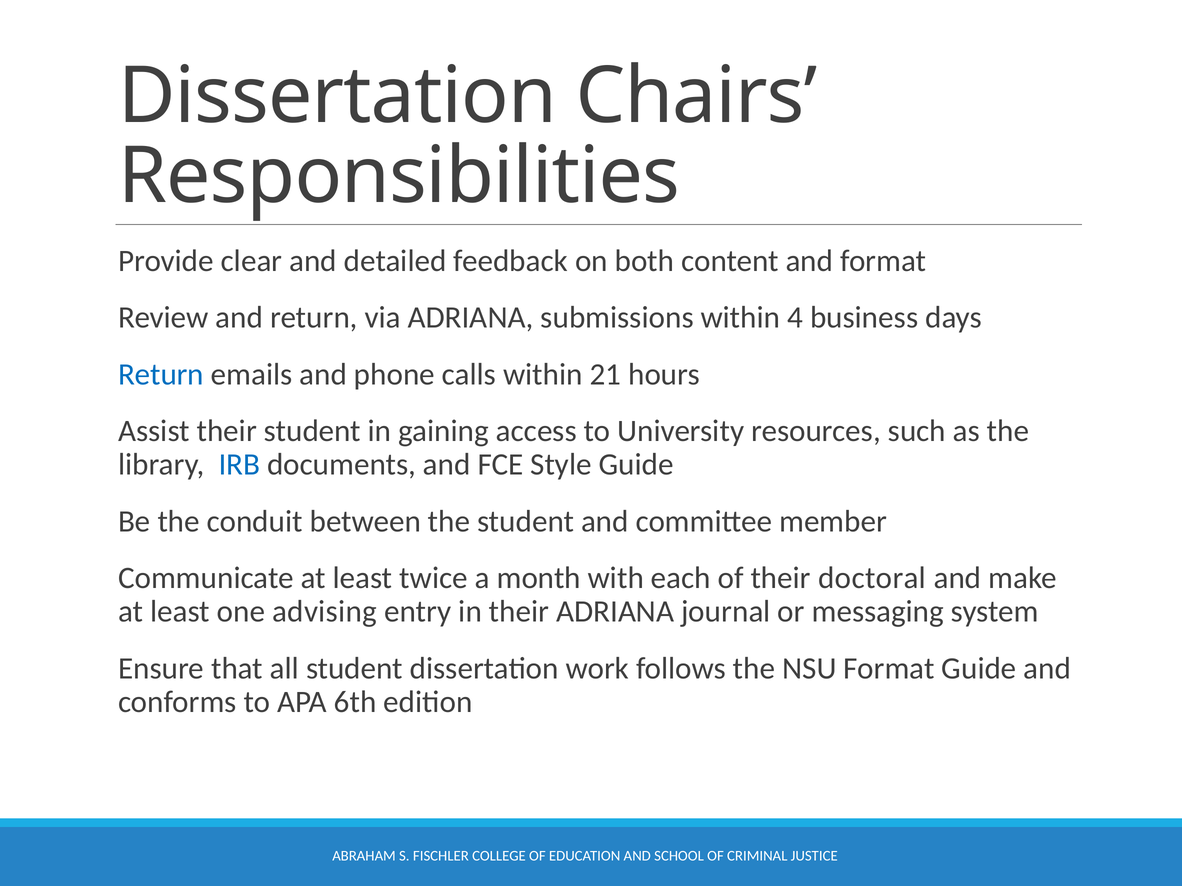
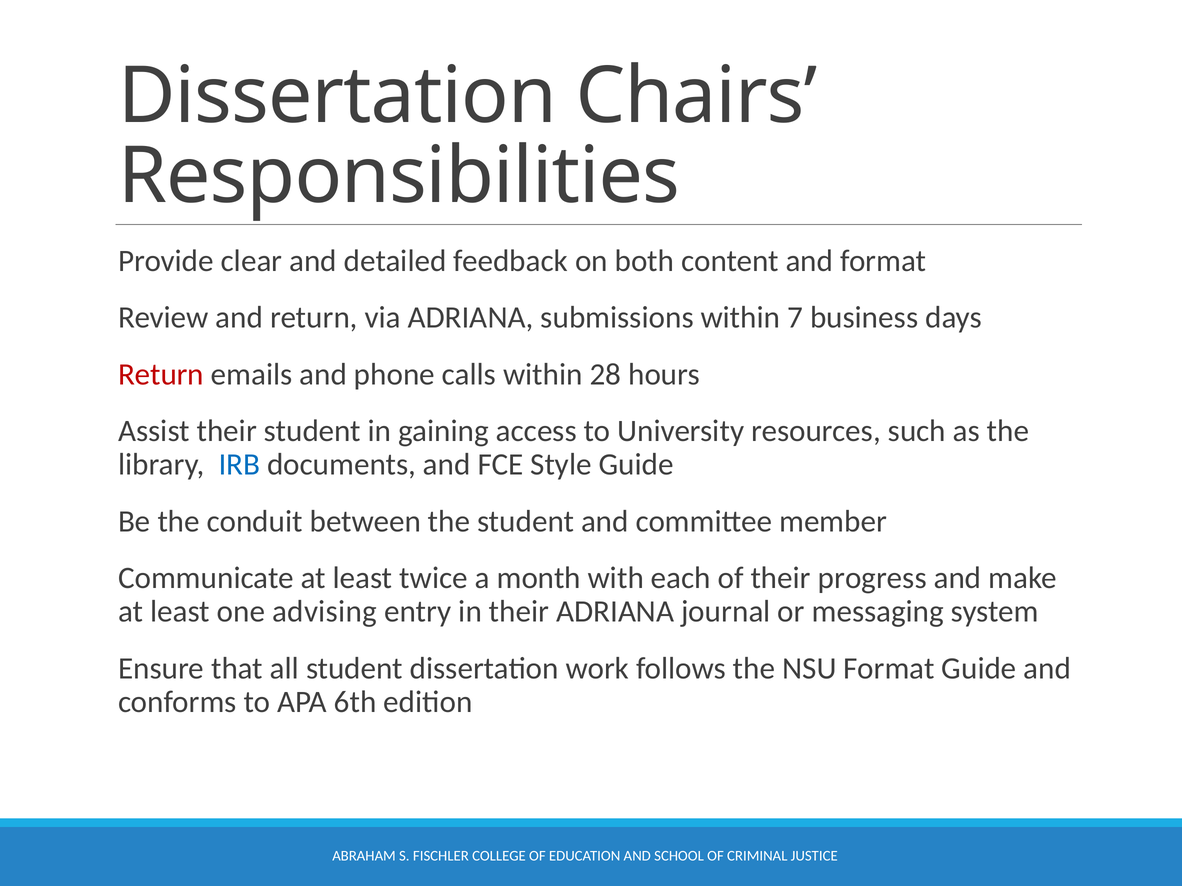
4: 4 -> 7 (795, 318)
Return colour: blue -> red (161, 375)
21: 21 -> 28 (605, 375)
doctoral: doctoral -> progress (872, 578)
